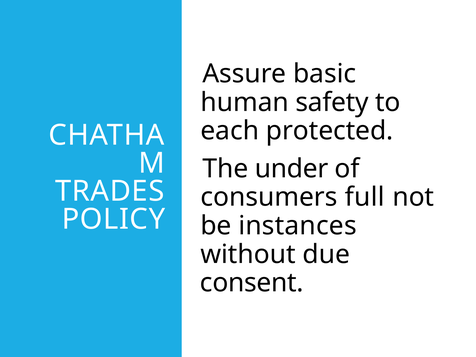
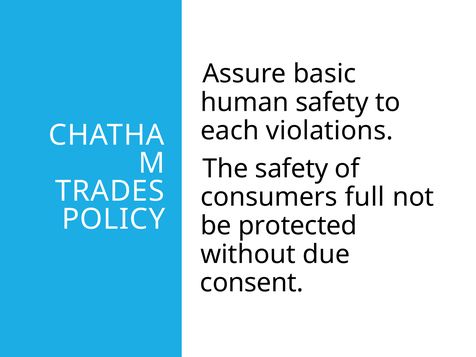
protected: protected -> violations (330, 131)
The under: under -> safety (292, 169)
instances: instances -> protected (298, 226)
